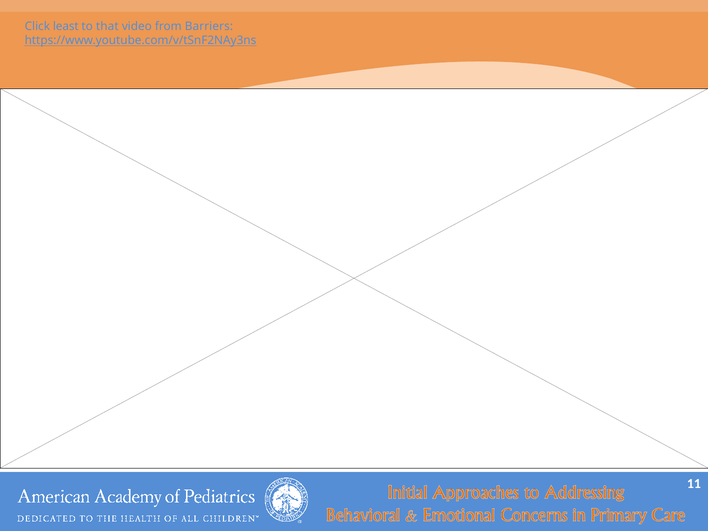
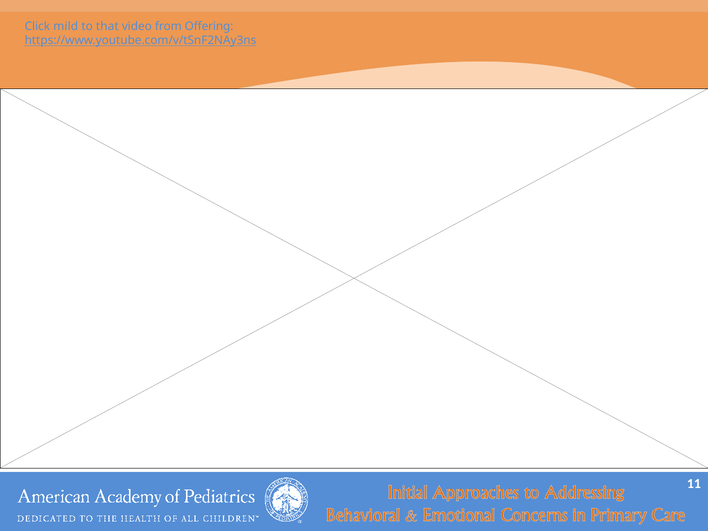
least: least -> mild (66, 26)
Barriers: Barriers -> Offering (209, 26)
